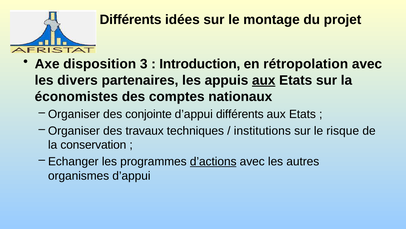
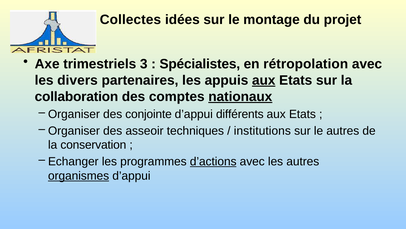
Différents: Différents -> Collectes (130, 20)
disposition: disposition -> trimestriels (100, 64)
Introduction: Introduction -> Spécialistes (200, 64)
économistes: économistes -> collaboration (76, 96)
nationaux underline: none -> present (240, 96)
travaux: travaux -> asseoir (145, 130)
le risque: risque -> autres (343, 130)
organismes underline: none -> present (79, 175)
